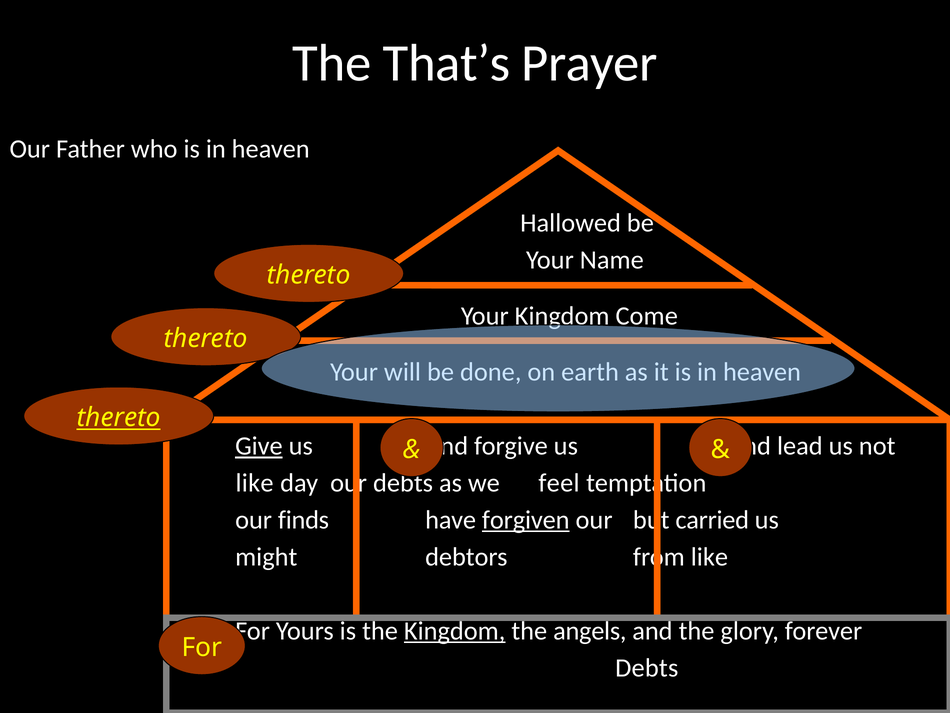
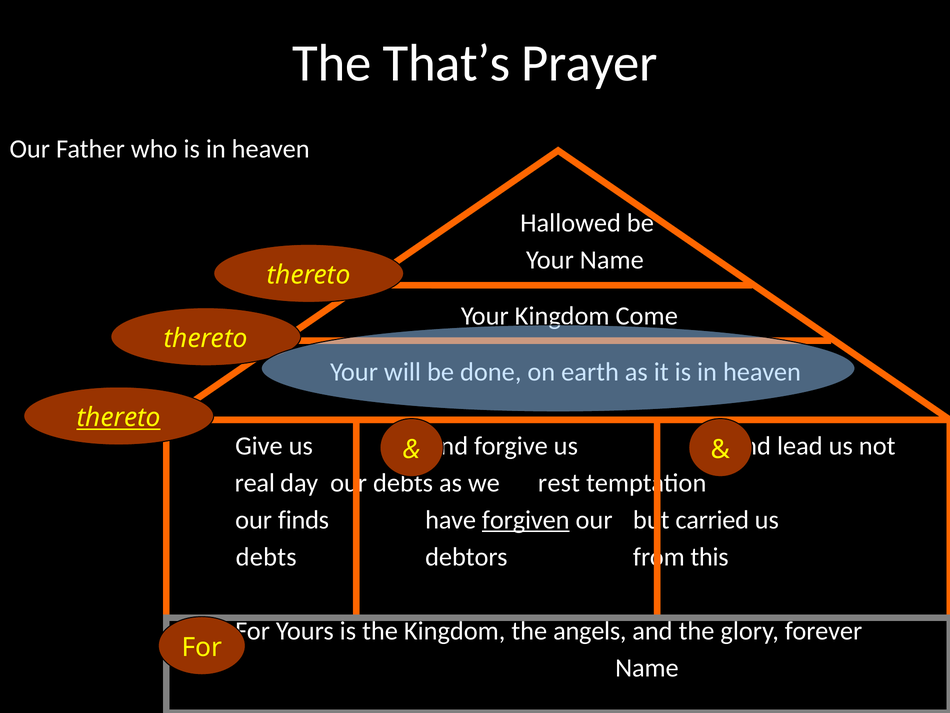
Give underline: present -> none (259, 446)
like: like -> real (255, 483)
feel: feel -> rest (559, 483)
might: might -> debts (266, 557)
like: like -> this (710, 557)
Kingdom underline: present -> none (455, 631)
Debts: Debts -> Name (647, 668)
